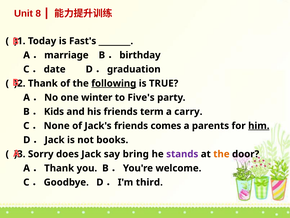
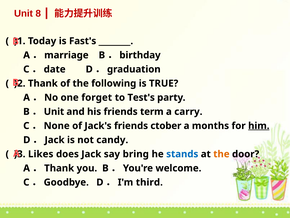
following underline: present -> none (114, 83)
winter: winter -> forget (97, 97)
Five's: Five's -> Test's (141, 97)
Kids: Kids -> Unit (54, 111)
comes: comes -> ctober (166, 126)
parents: parents -> months (210, 126)
books: books -> candy (112, 140)
Sorry: Sorry -> Likes (41, 154)
stands colour: purple -> blue (182, 154)
